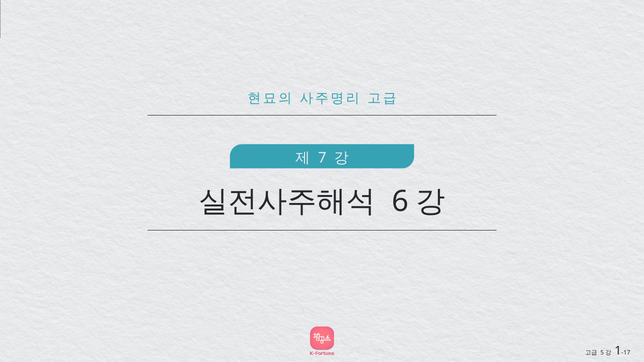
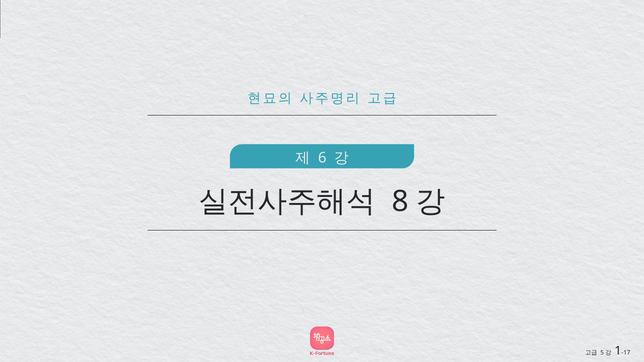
7: 7 -> 6 (322, 158)
6: 6 -> 8 (400, 202)
